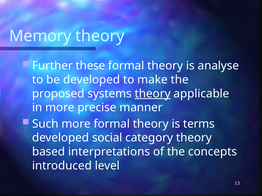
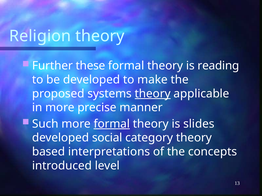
Memory: Memory -> Religion (40, 36)
analyse: analyse -> reading (218, 66)
formal underline: none -> present (112, 124)
terms: terms -> slides (199, 124)
